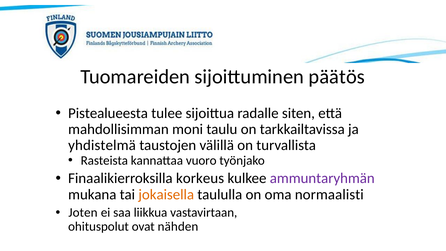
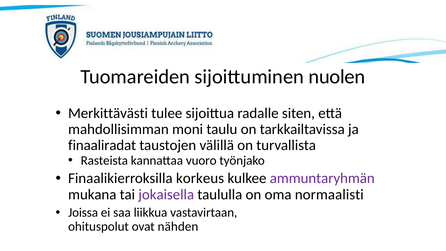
päätös: päätös -> nuolen (337, 77)
Pistealueesta: Pistealueesta -> Merkittävästi (108, 113)
yhdistelmä: yhdistelmä -> finaaliradat (102, 145)
jokaisella colour: orange -> purple (166, 194)
Joten: Joten -> Joissa (83, 212)
